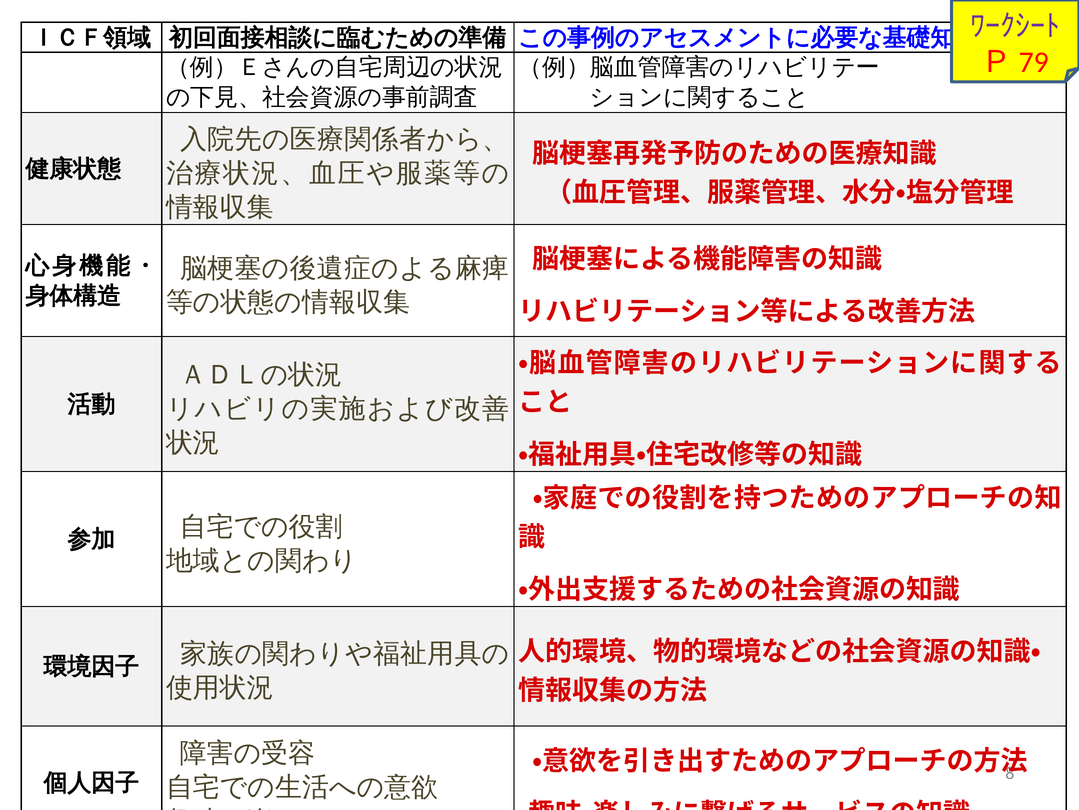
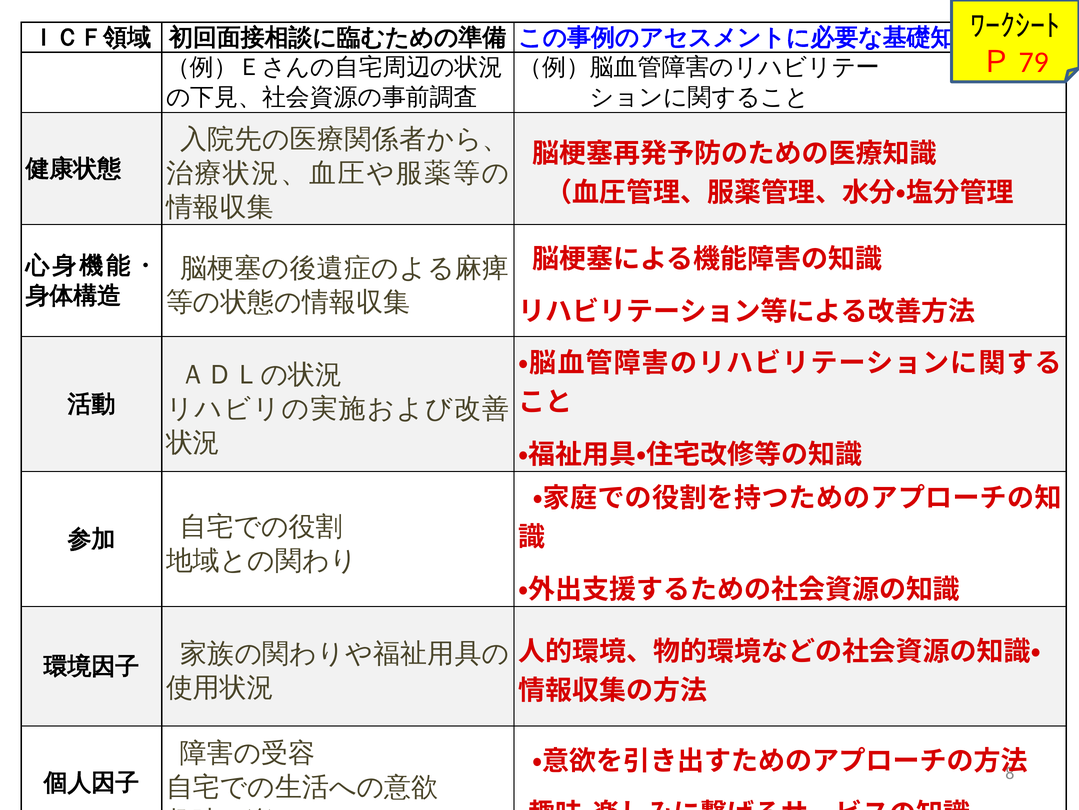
ﾜｰｸｼｰﾄ colour: purple -> black (1015, 26)
